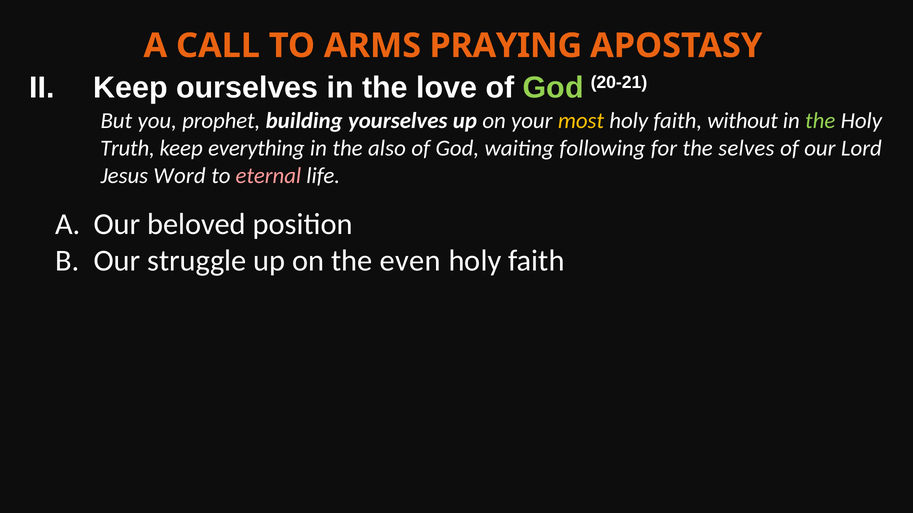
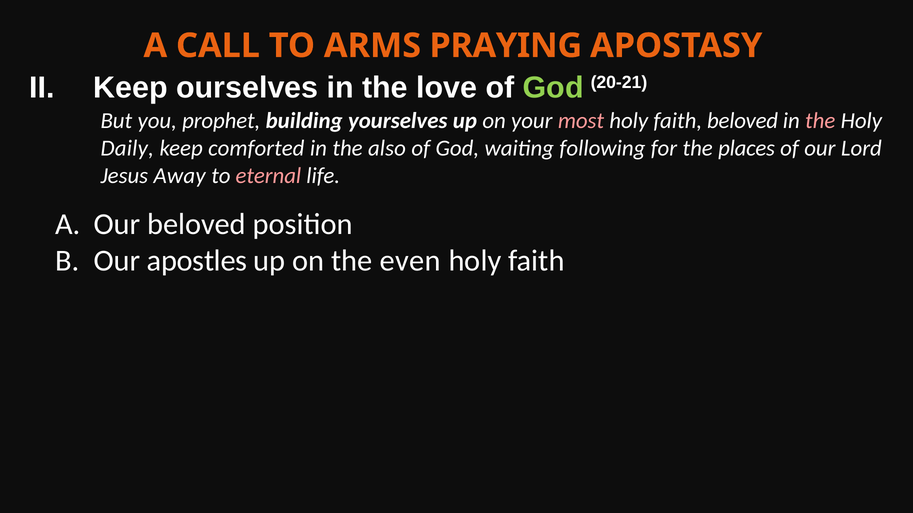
most colour: yellow -> pink (581, 121)
faith without: without -> beloved (743, 121)
the colour: light green -> pink (820, 121)
Truth: Truth -> Daily (127, 148)
everything: everything -> comforted (256, 148)
selves: selves -> places (747, 148)
Word: Word -> Away (180, 176)
struggle: struggle -> apostles (197, 261)
